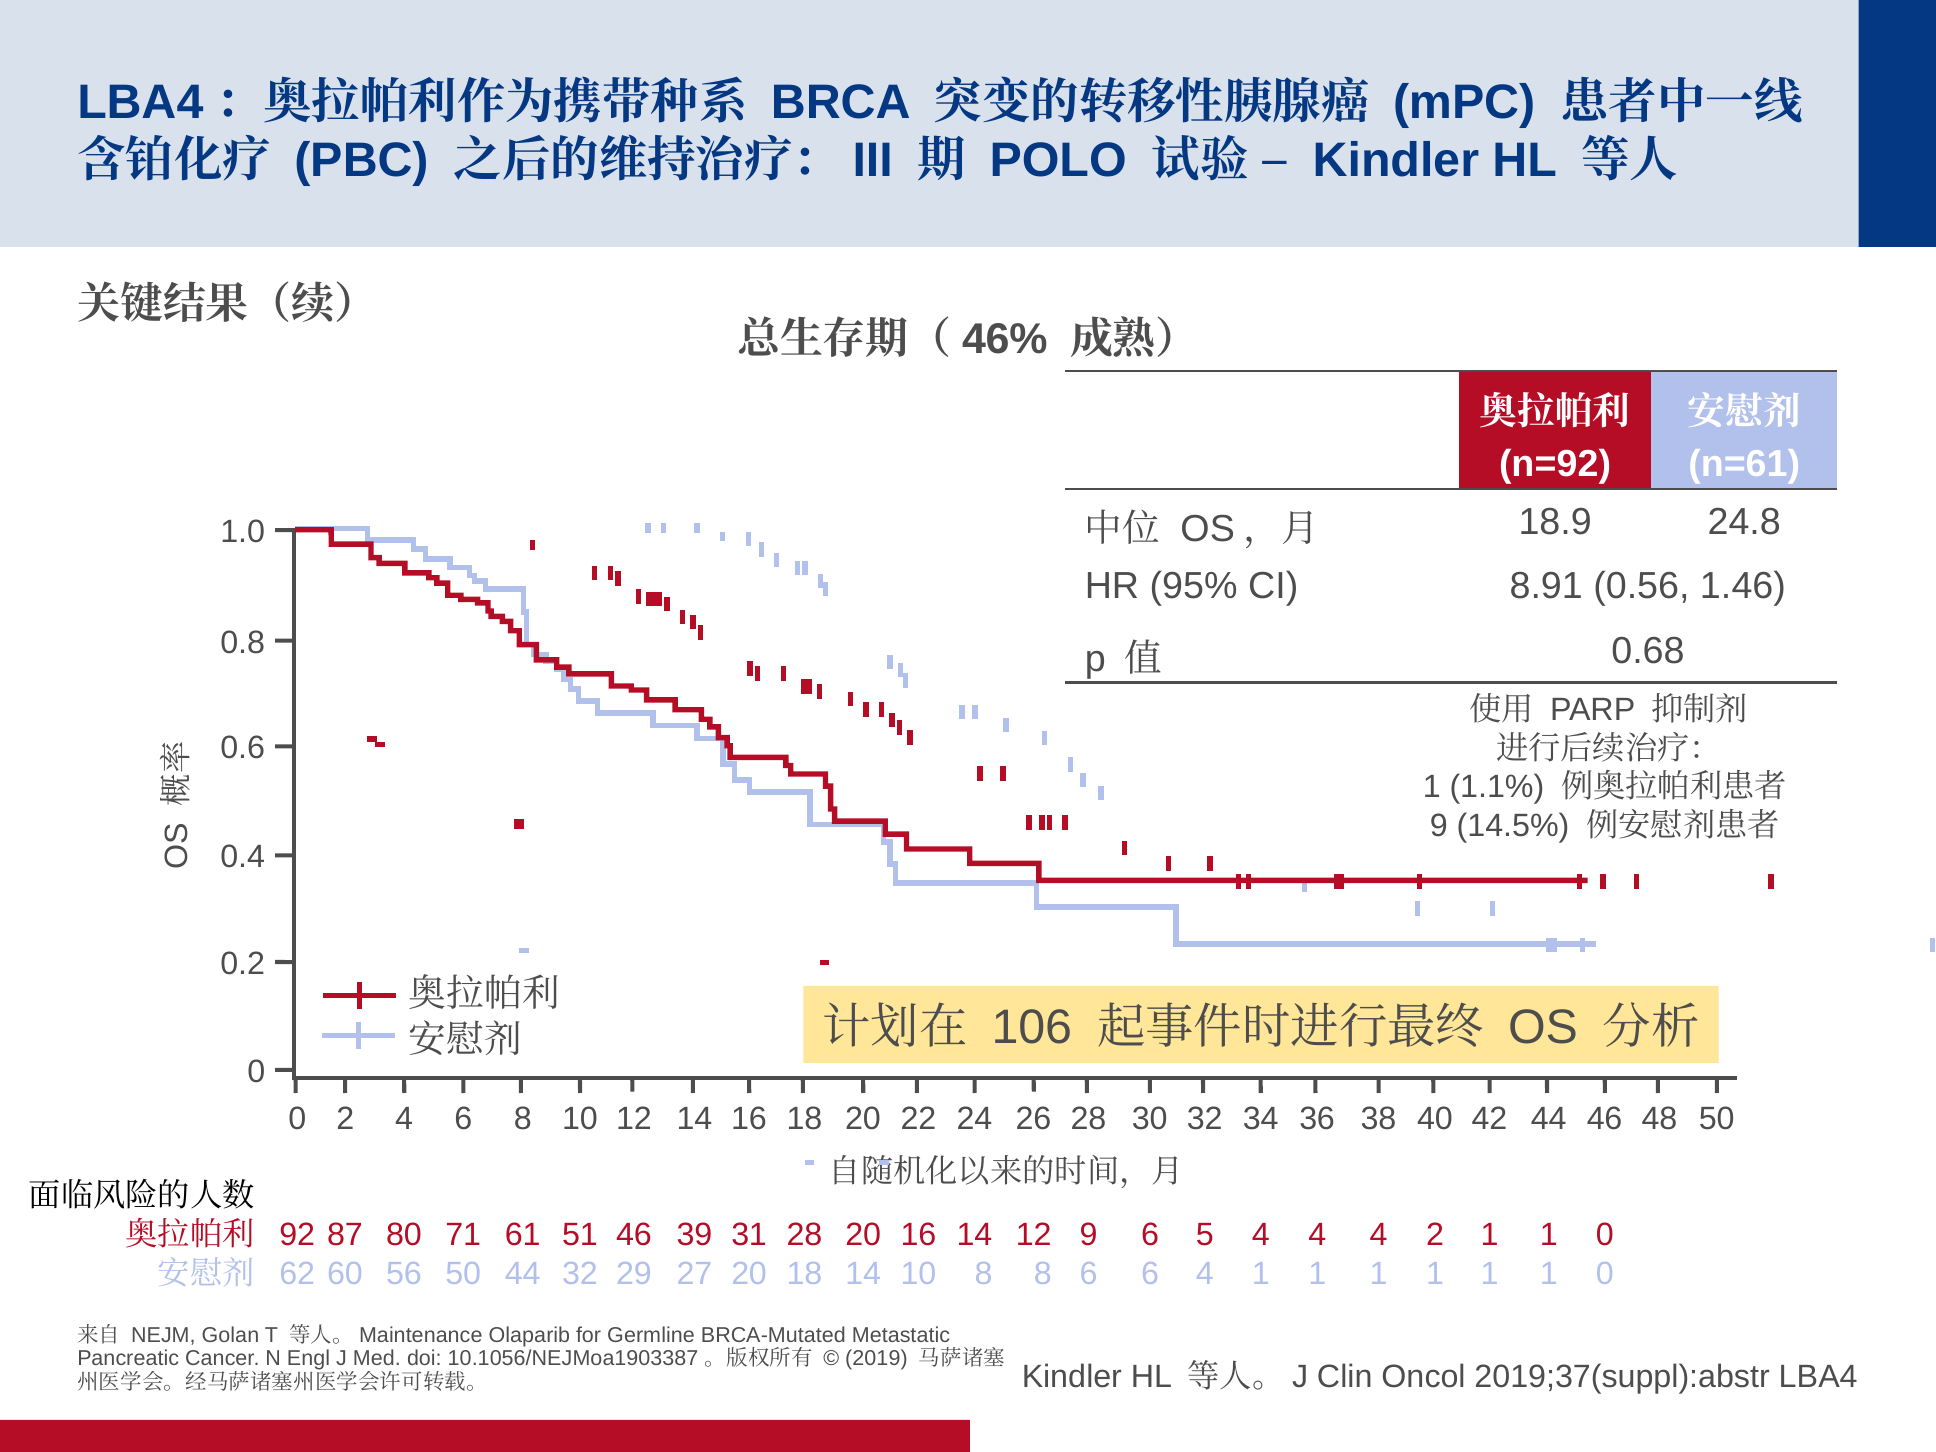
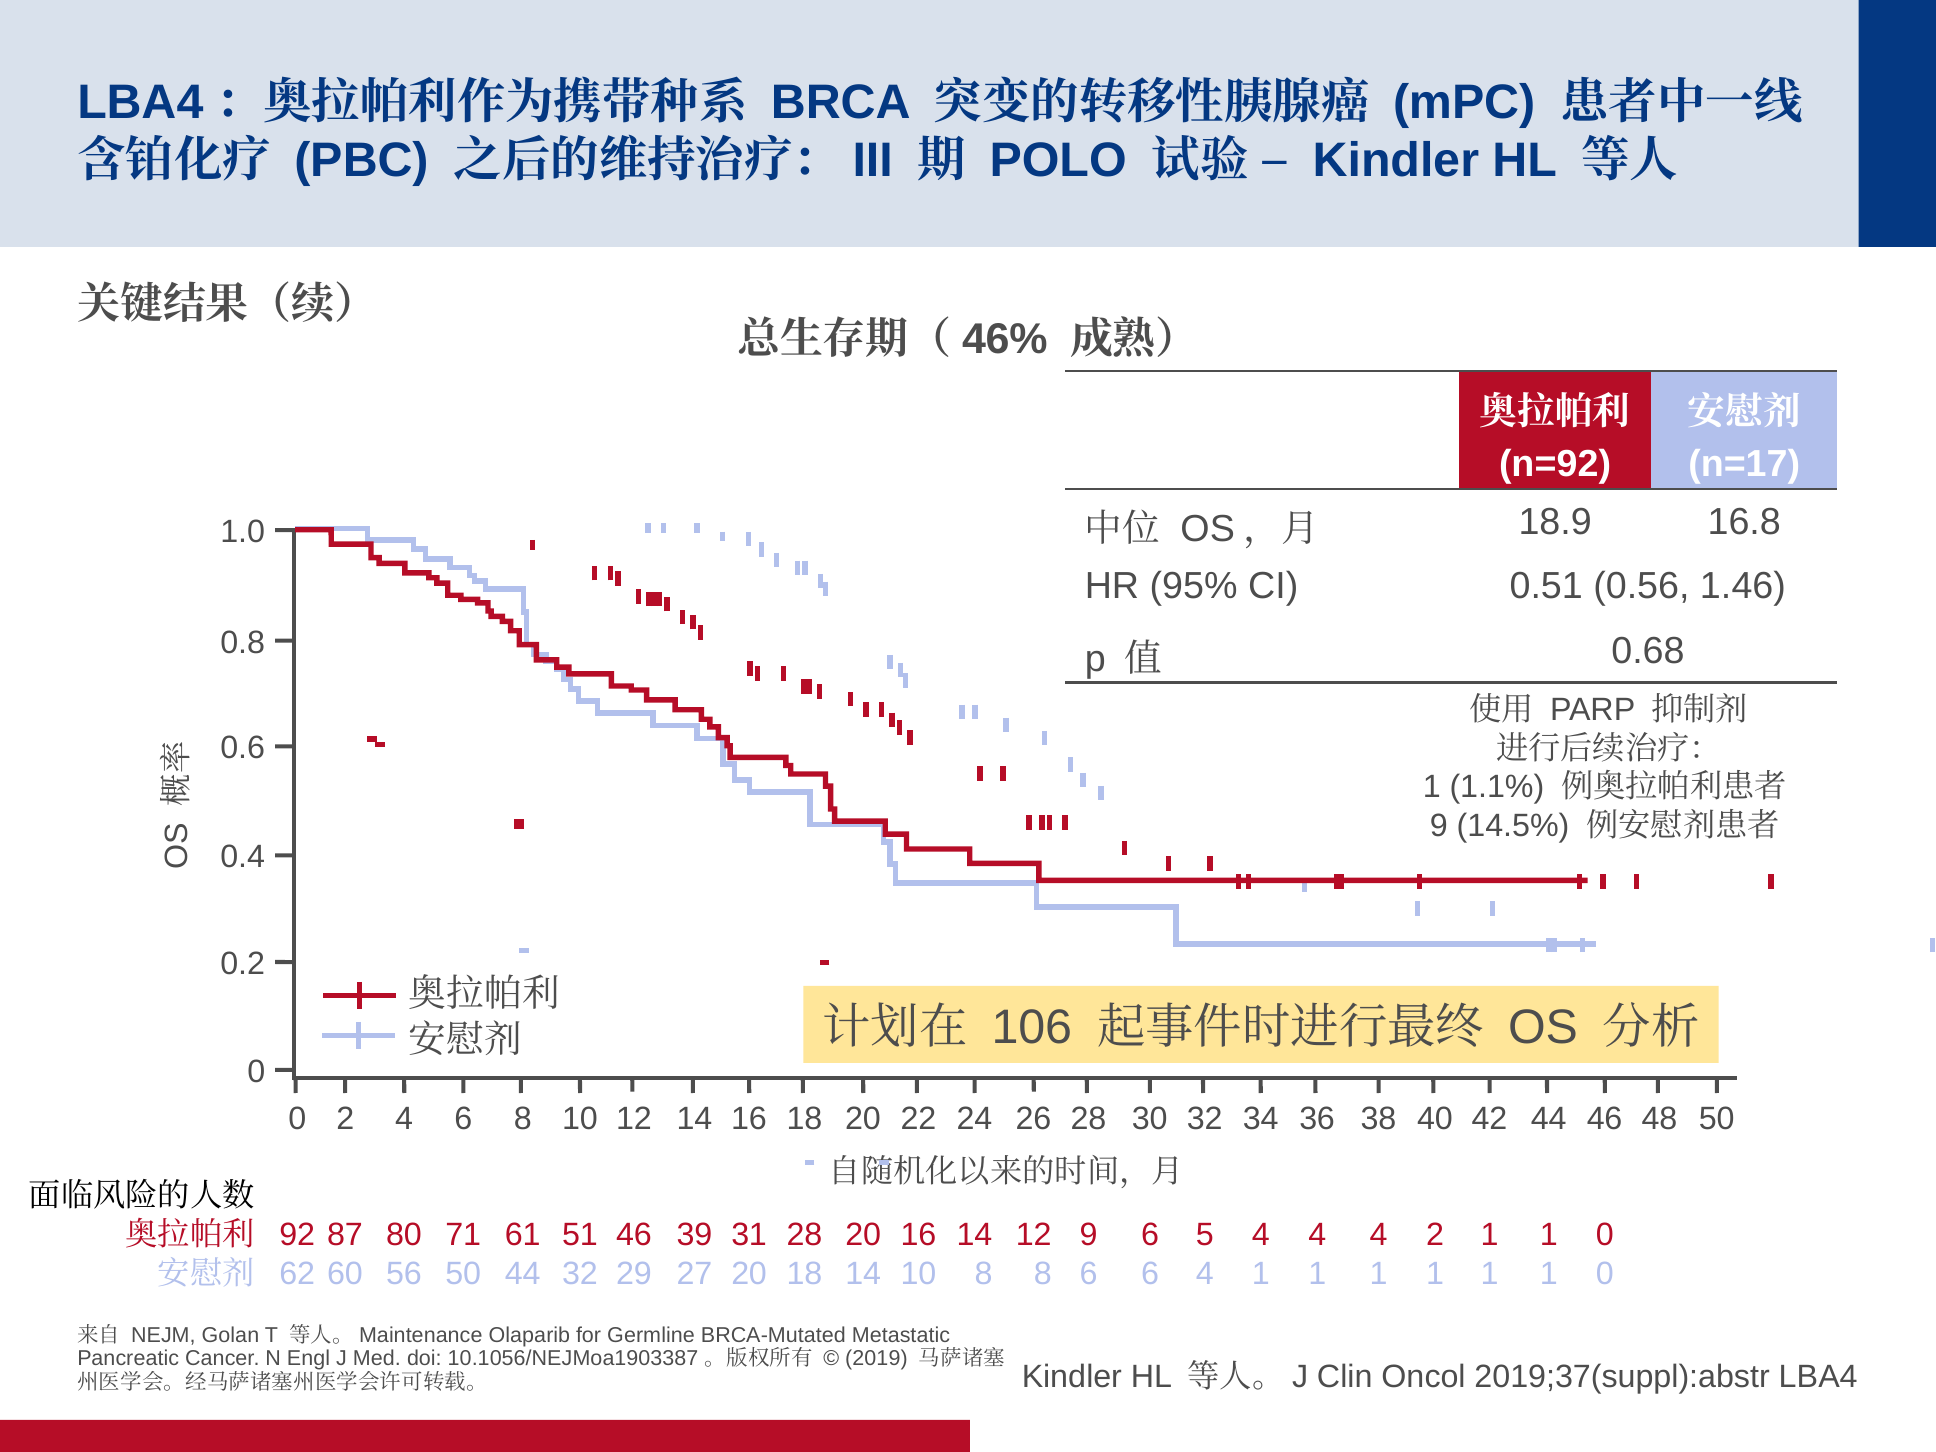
n=61: n=61 -> n=17 (1744, 465)
24.8: 24.8 -> 16.8 (1744, 522)
8.91: 8.91 -> 0.51 (1546, 586)
